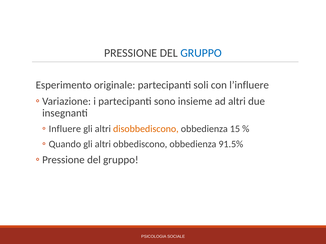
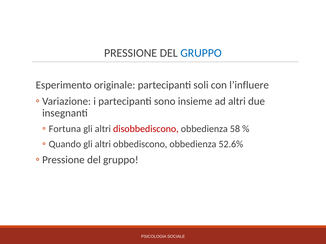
Influere: Influere -> Fortuna (65, 129)
disobbediscono colour: orange -> red (146, 129)
15: 15 -> 58 (235, 129)
91.5%: 91.5% -> 52.6% (231, 144)
